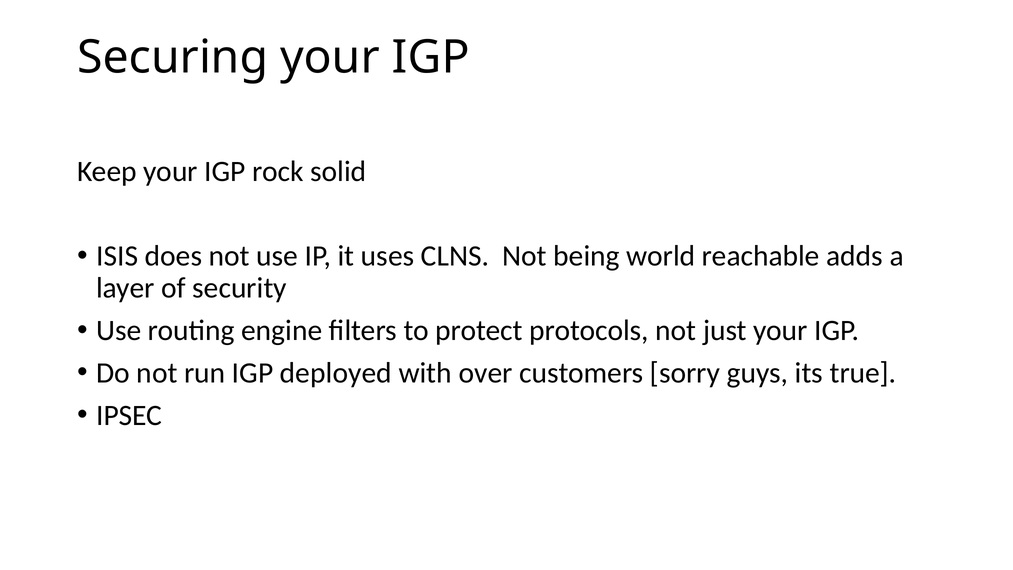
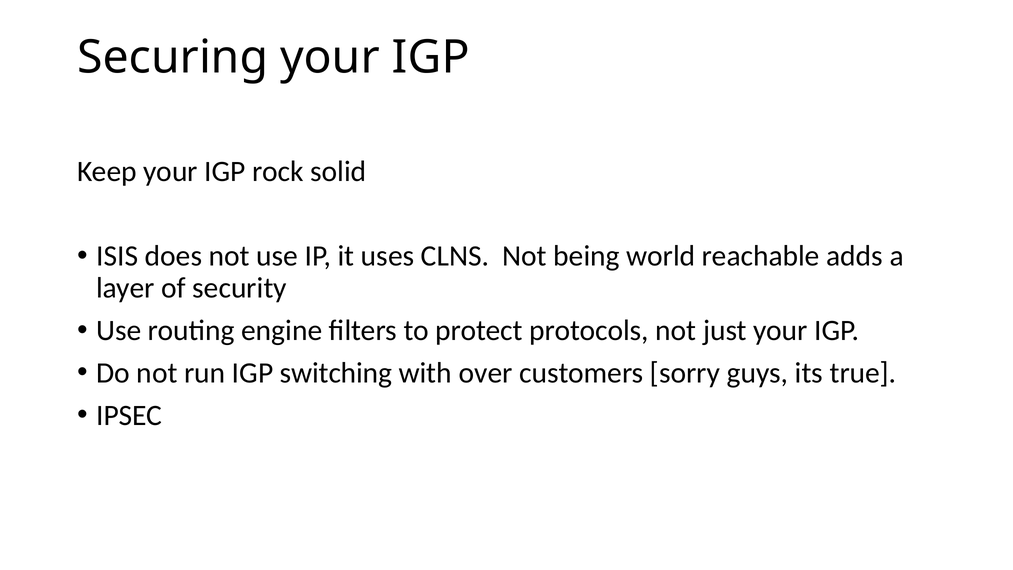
deployed: deployed -> switching (336, 373)
